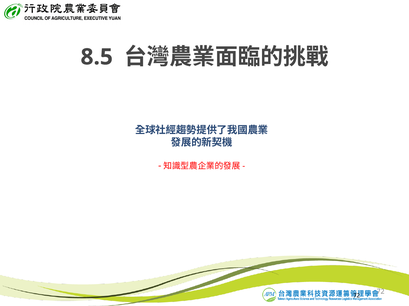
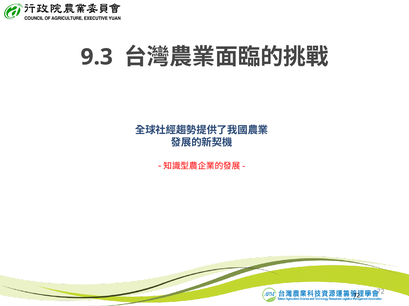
8.5: 8.5 -> 9.3 (97, 57)
